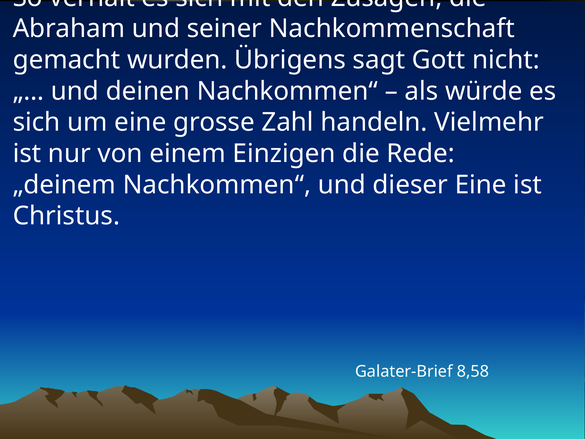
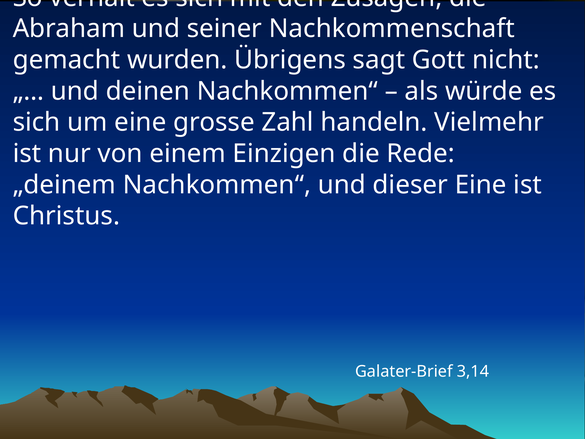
8,58: 8,58 -> 3,14 (473, 371)
